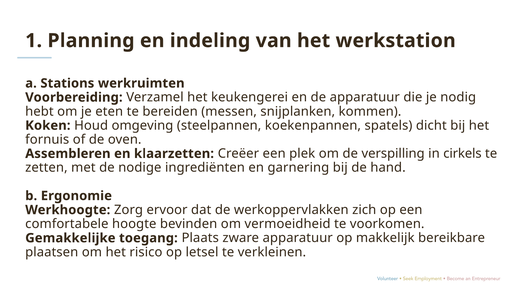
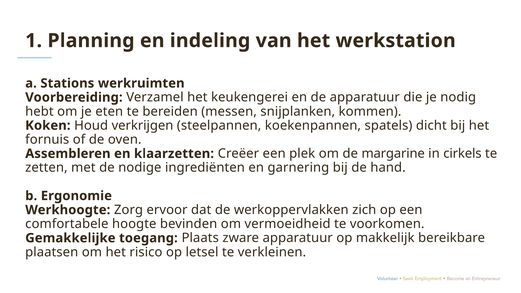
omgeving: omgeving -> verkrijgen (142, 126)
verspilling: verspilling -> margarine (393, 154)
